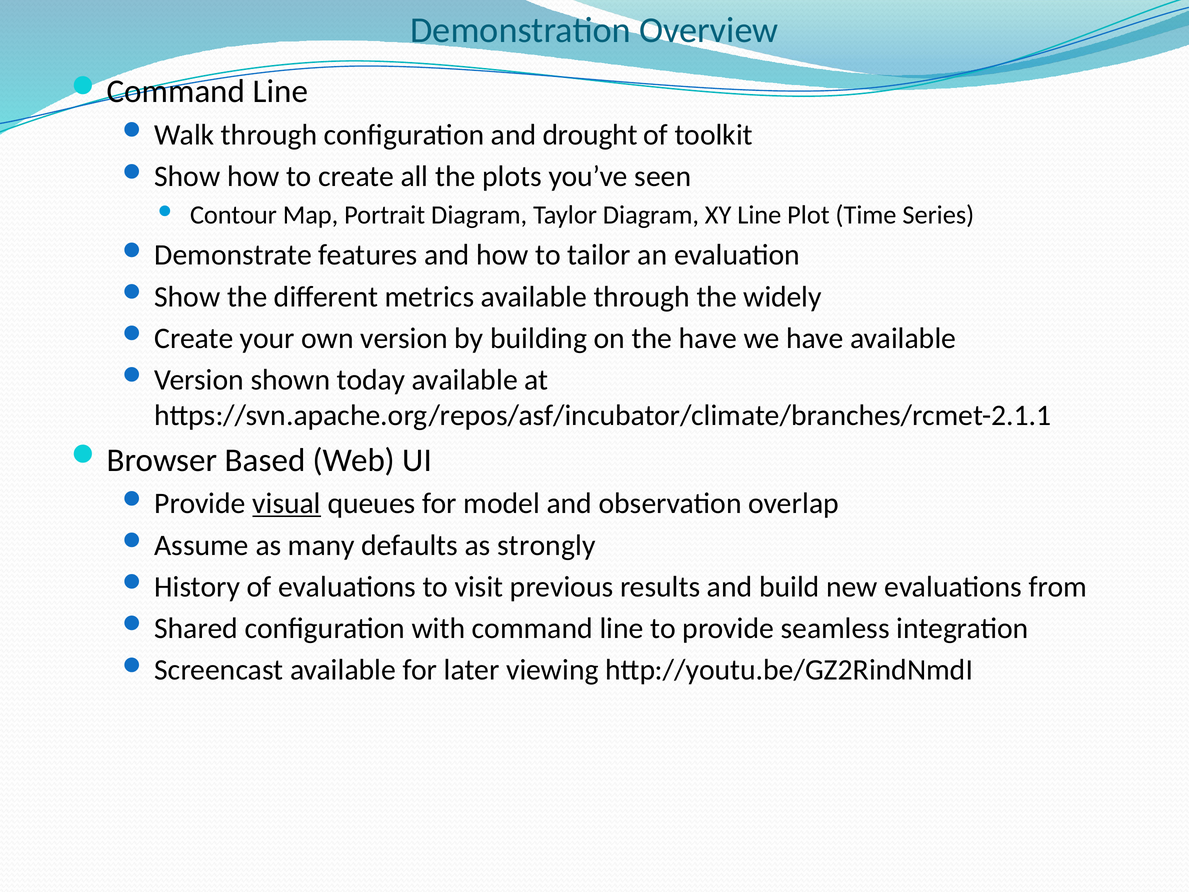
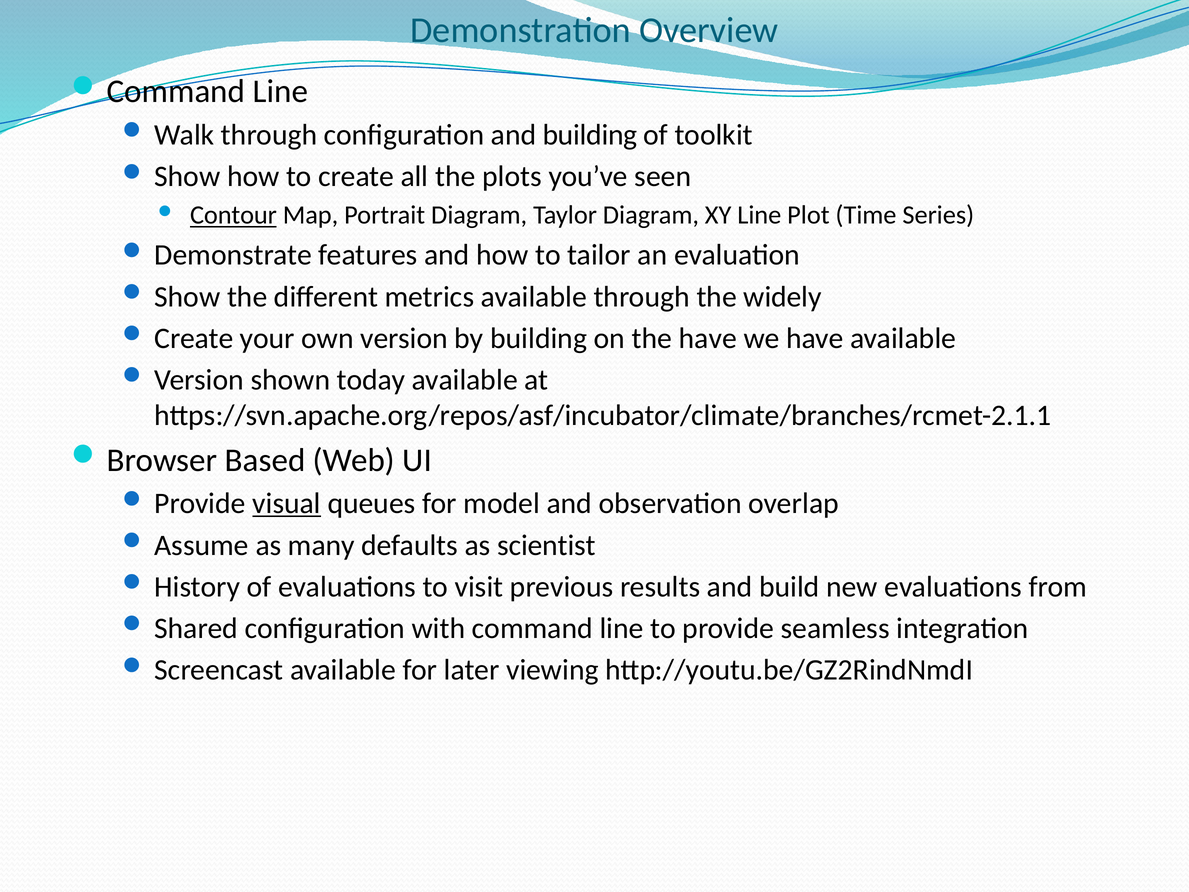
and drought: drought -> building (590, 135)
Contour underline: none -> present (233, 215)
strongly: strongly -> scientist (547, 545)
